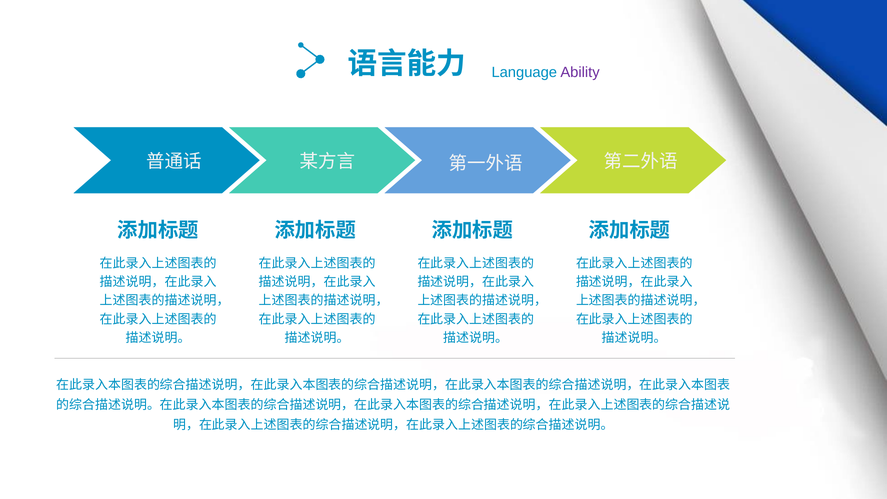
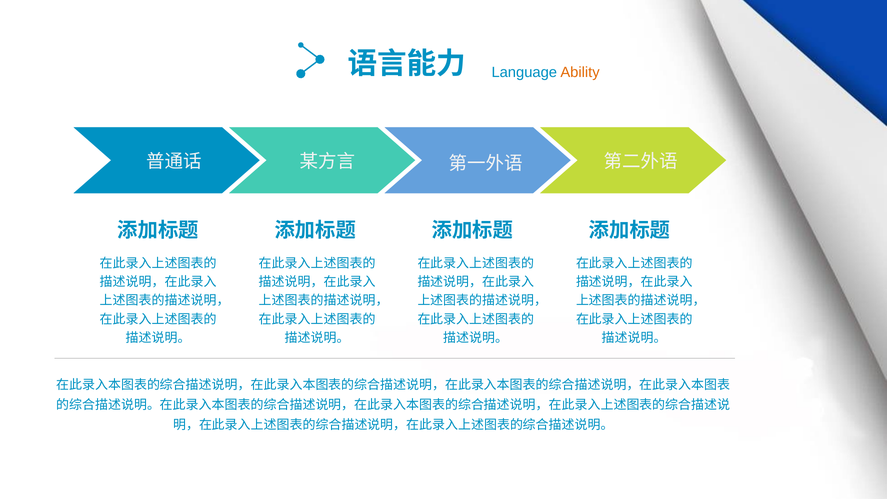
Ability colour: purple -> orange (580, 72)
